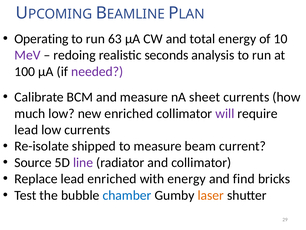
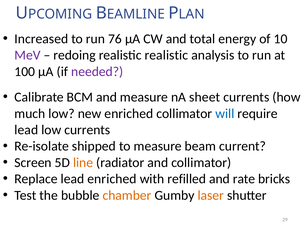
Operating: Operating -> Increased (41, 39)
63: 63 -> 76 (115, 39)
realistic seconds: seconds -> realistic (166, 55)
will colour: purple -> blue (225, 113)
Source: Source -> Screen (33, 162)
line colour: purple -> orange (83, 162)
with energy: energy -> refilled (187, 179)
find: find -> rate (244, 179)
chamber colour: blue -> orange (127, 195)
